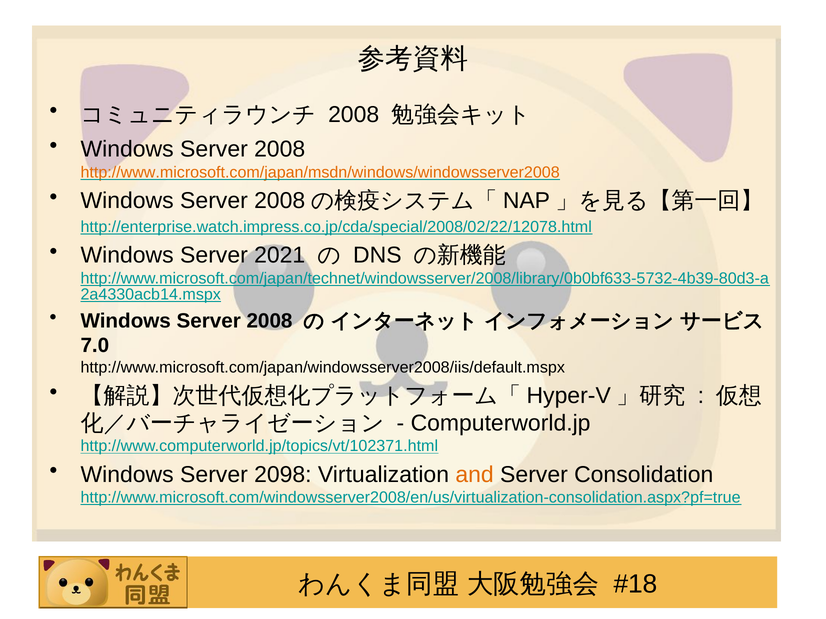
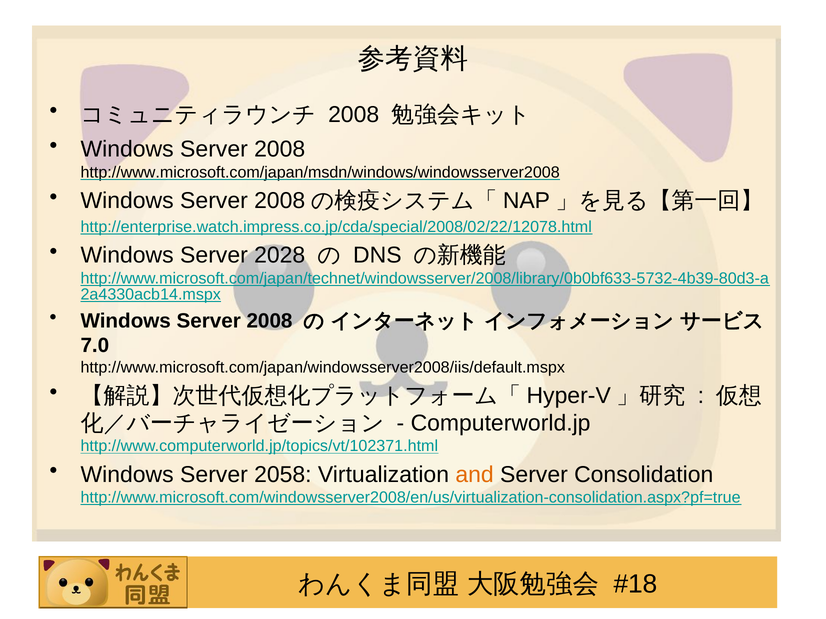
http://www.microsoft.com/japan/msdn/windows/windowsserver2008 colour: orange -> black (320, 172)
2021: 2021 -> 2028 (280, 256)
2098: 2098 -> 2058 (283, 475)
